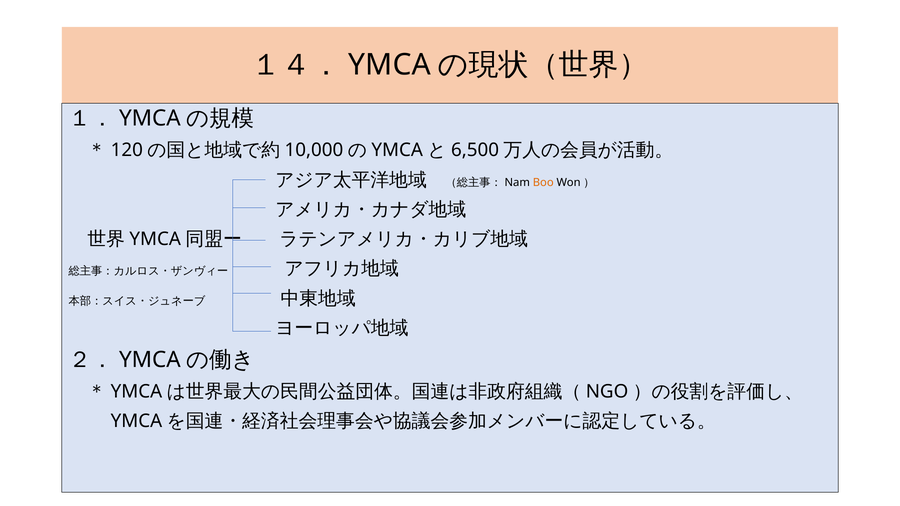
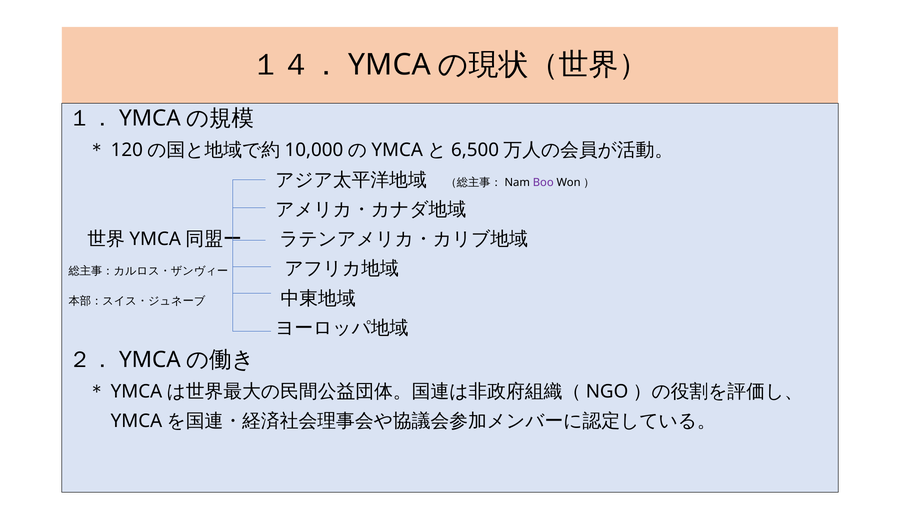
Boo colour: orange -> purple (543, 182)
